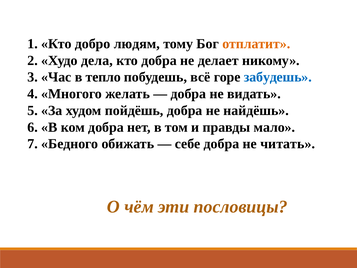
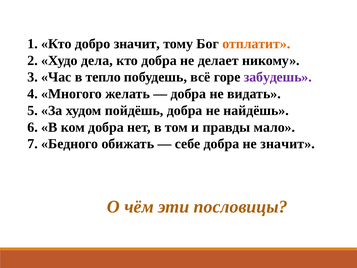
добро людям: людям -> значит (137, 44)
забудешь colour: blue -> purple (278, 77)
не читать: читать -> значит (288, 144)
